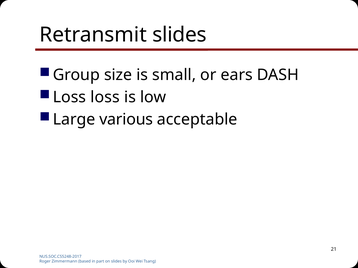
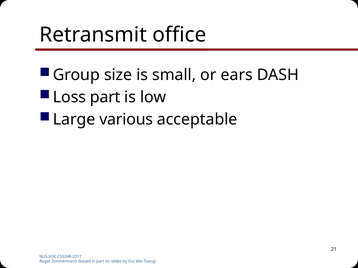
Retransmit slides: slides -> office (179, 35)
Loss loss: loss -> part (105, 97)
